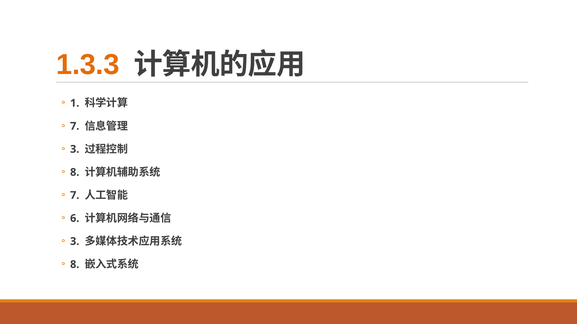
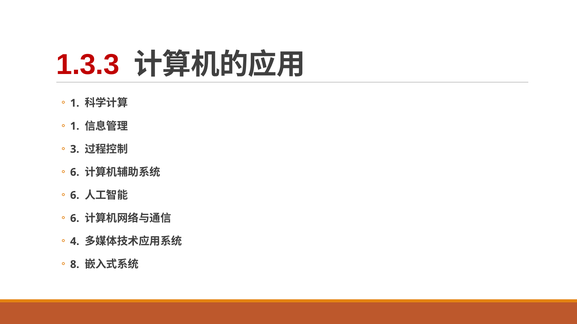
1.3.3 colour: orange -> red (88, 65)
7: 7 -> 1 (75, 126)
8: 8 -> 6 (75, 173)
7: 7 -> 6 (75, 196)
3: 3 -> 4 (75, 242)
